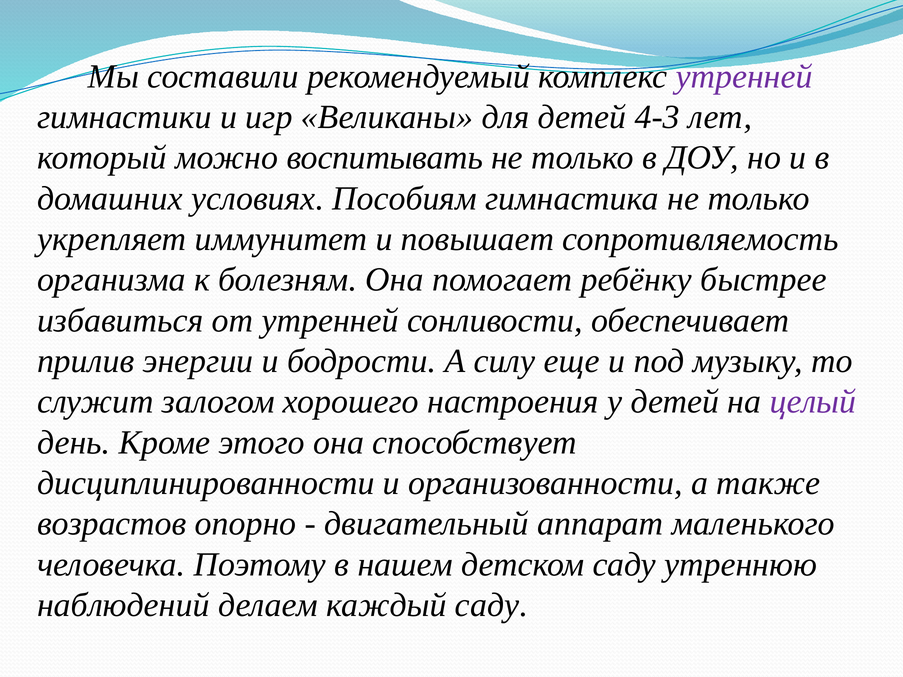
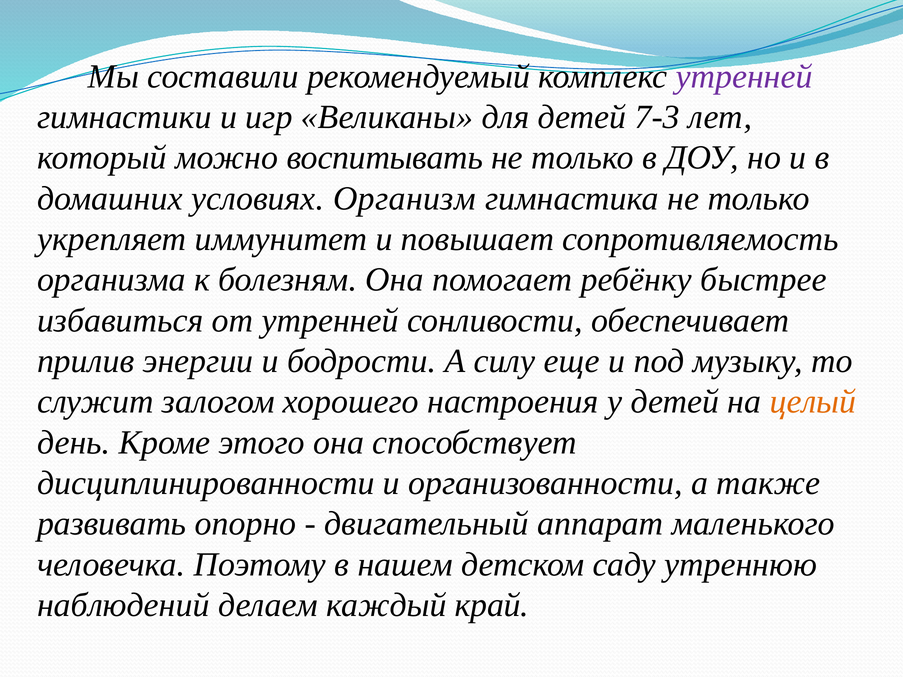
4-3: 4-3 -> 7-3 (657, 117)
Пособиям: Пособиям -> Организм (404, 198)
целый colour: purple -> orange (813, 402)
возрастов: возрастов -> развивать (112, 524)
каждый саду: саду -> край (492, 605)
